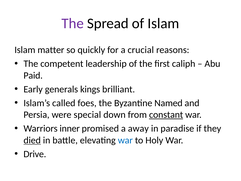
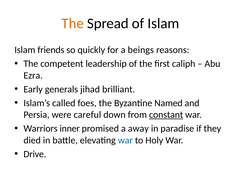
The colour: purple -> orange (73, 23)
matter: matter -> friends (51, 50)
crucial: crucial -> beings (141, 50)
Paid: Paid -> Ezra (33, 75)
kings: kings -> jihad (90, 89)
special: special -> careful (87, 115)
died underline: present -> none (32, 140)
